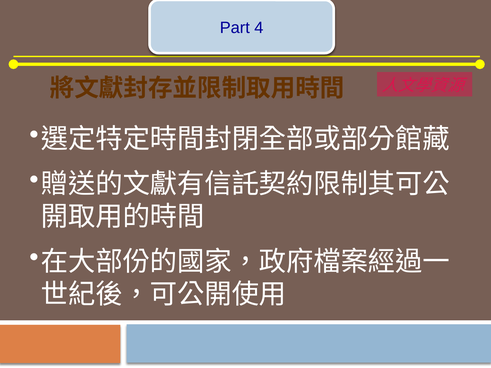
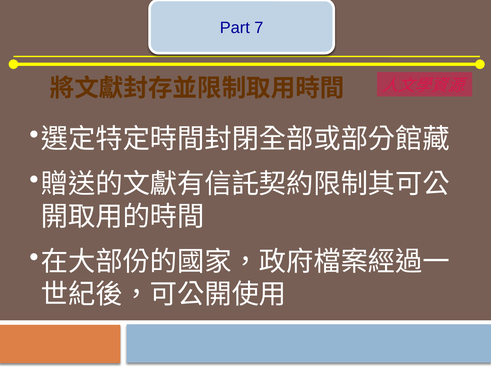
4: 4 -> 7 (259, 28)
